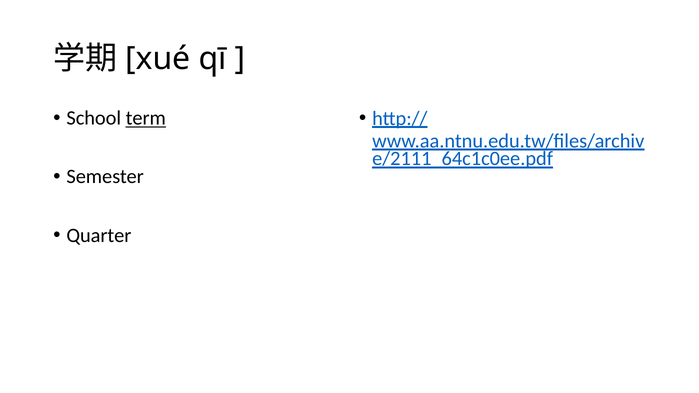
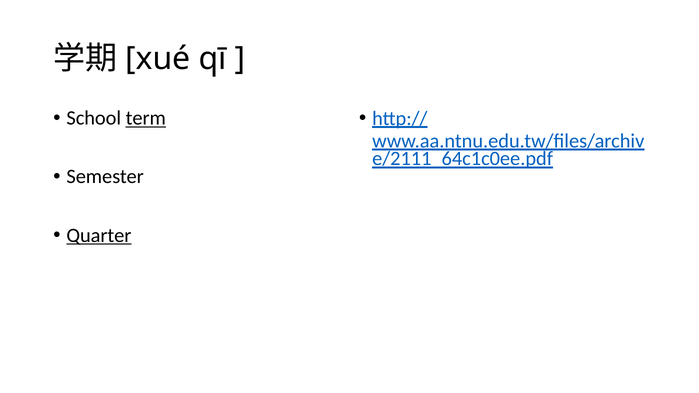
Quarter underline: none -> present (99, 235)
